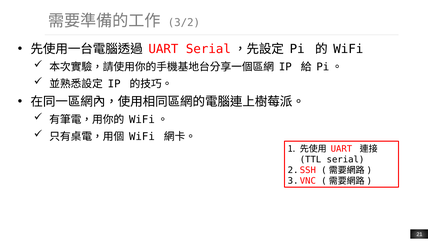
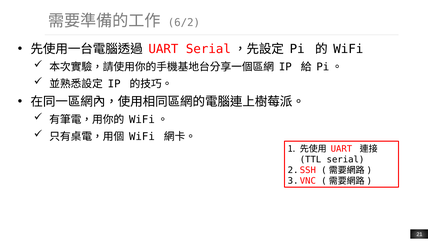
3/2: 3/2 -> 6/2 (184, 23)
